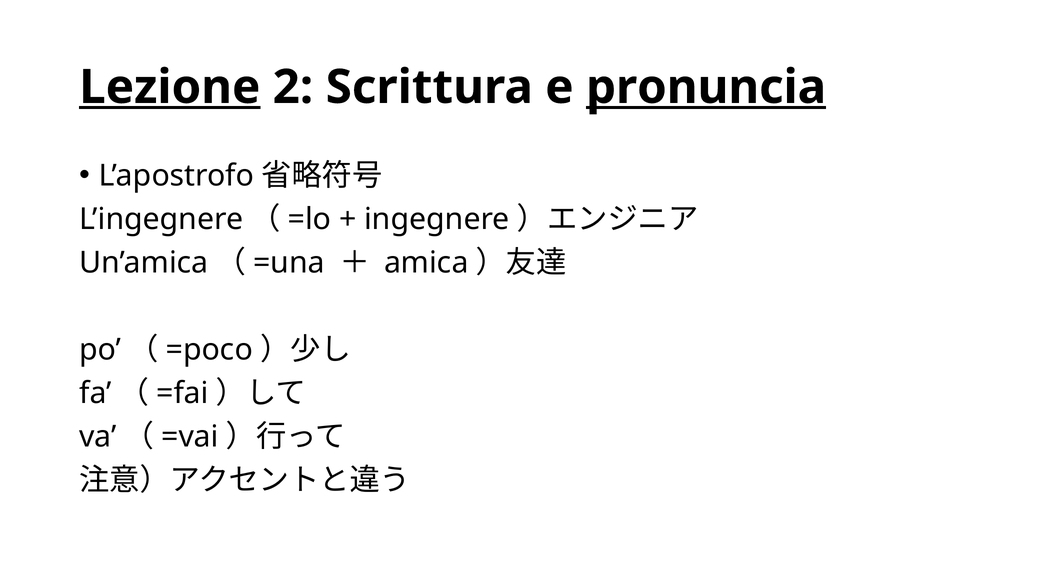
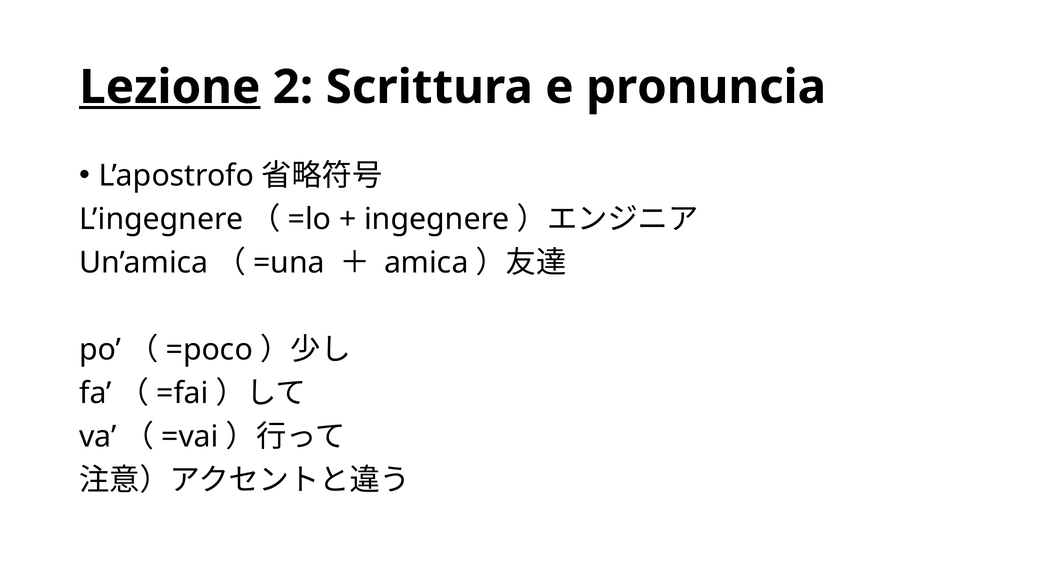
pronuncia underline: present -> none (706, 87)
